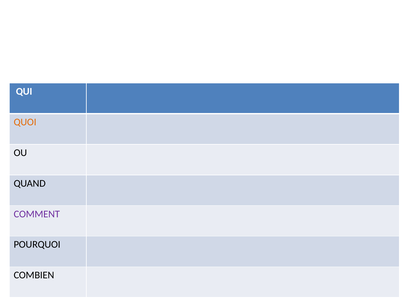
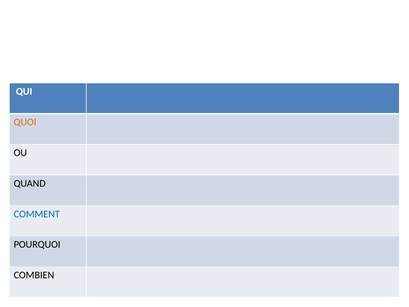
COMMENT colour: purple -> blue (37, 214)
